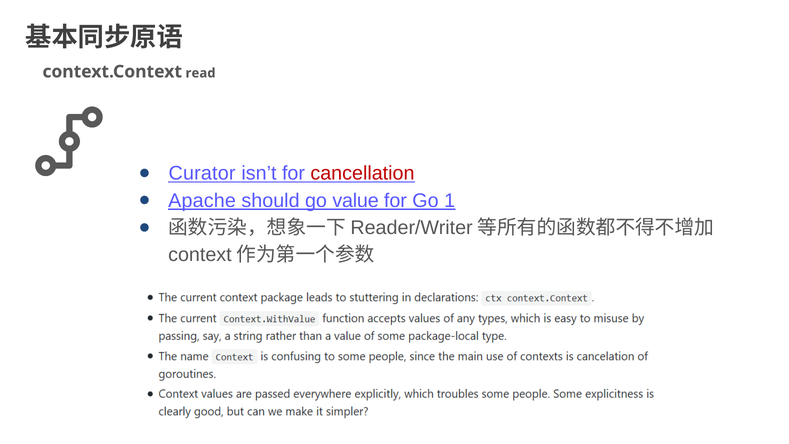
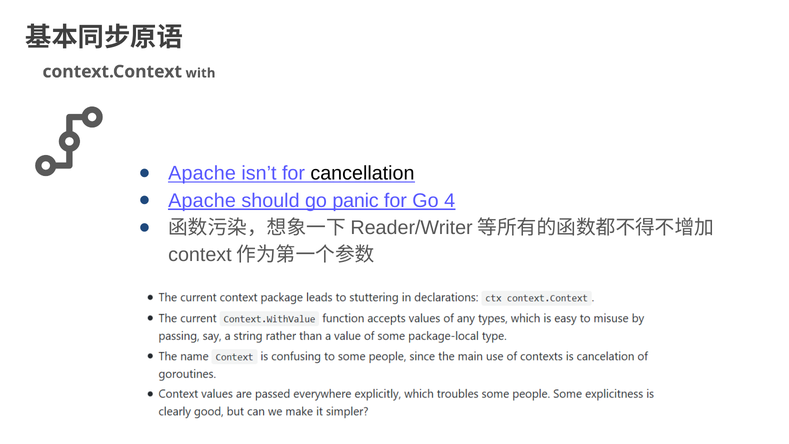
read: read -> with (201, 73)
Curator: Curator -> Apache (202, 173)
cancellation colour: red -> black (362, 173)
value: value -> panic (356, 200)
1: 1 -> 4 (450, 200)
